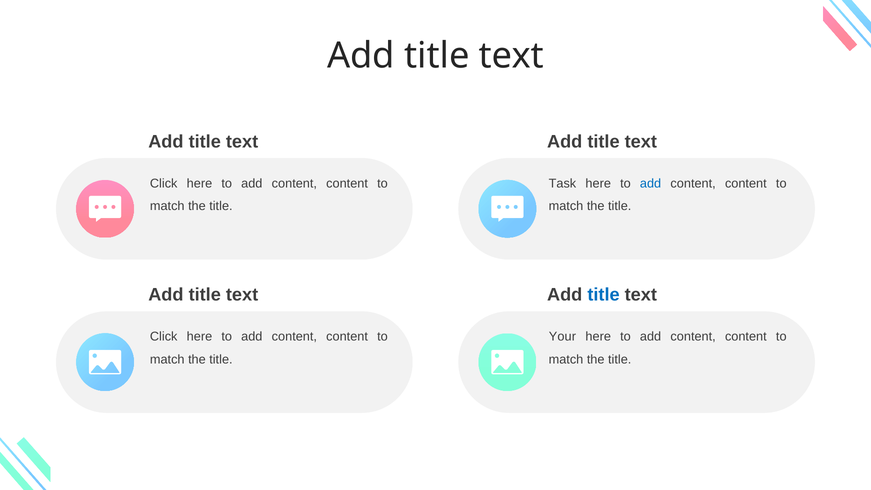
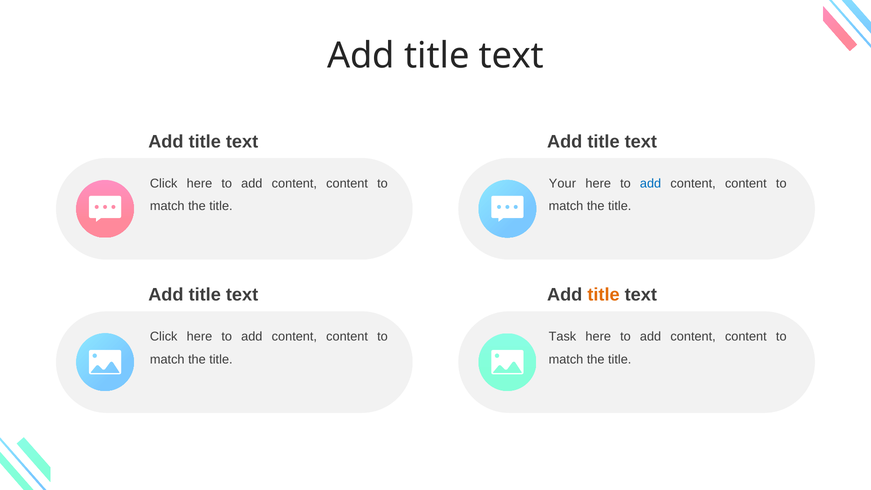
Task: Task -> Your (562, 183)
title colour: blue -> orange (604, 295)
Your: Your -> Task (562, 336)
